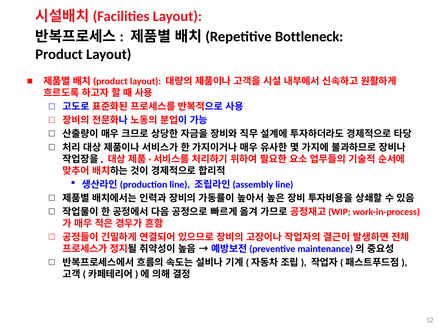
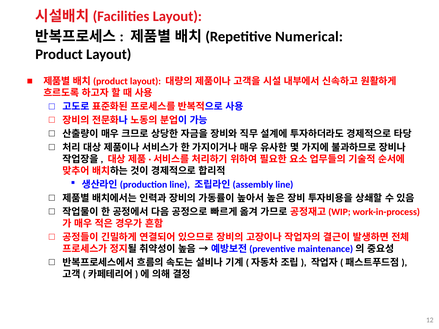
Bottleneck: Bottleneck -> Numerical (309, 37)
